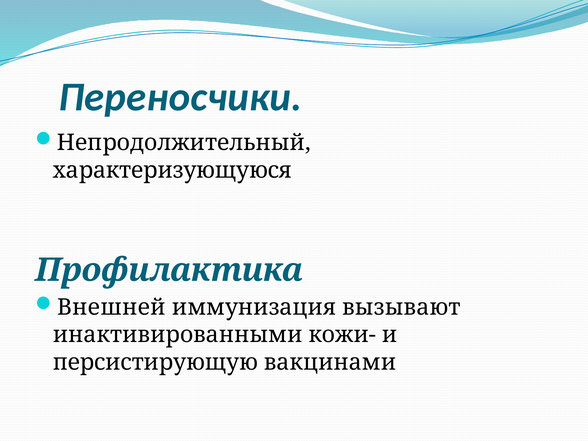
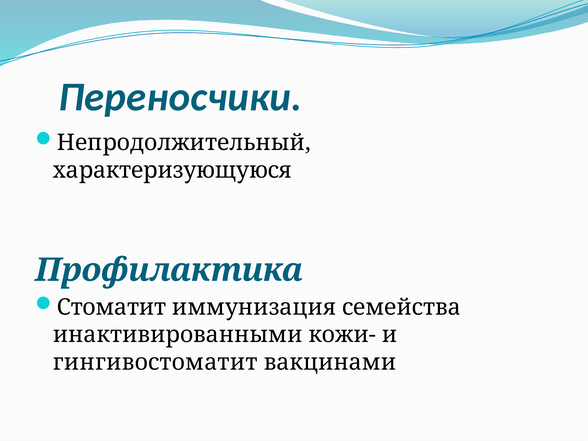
Внешней: Внешней -> Стоматит (112, 307)
вызывают: вызывают -> семейства (401, 307)
персистирующую: персистирующую -> гингивостоматит (155, 362)
